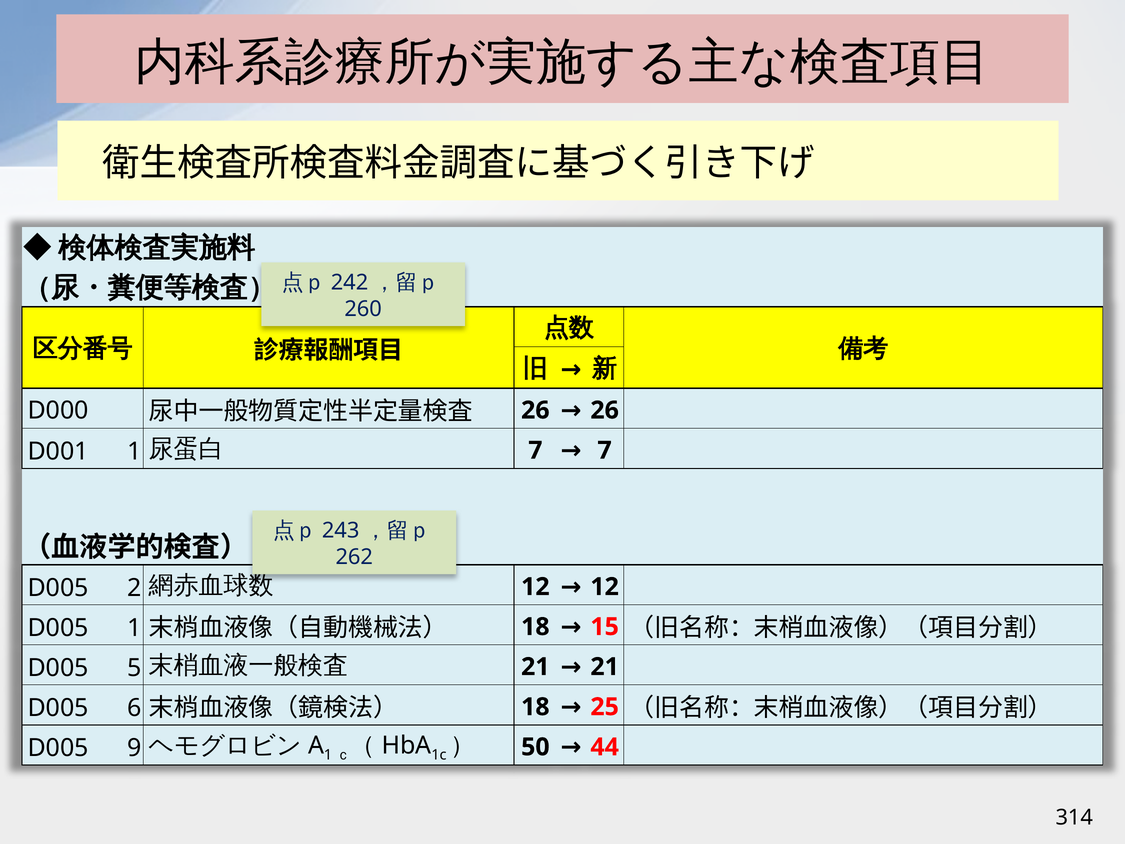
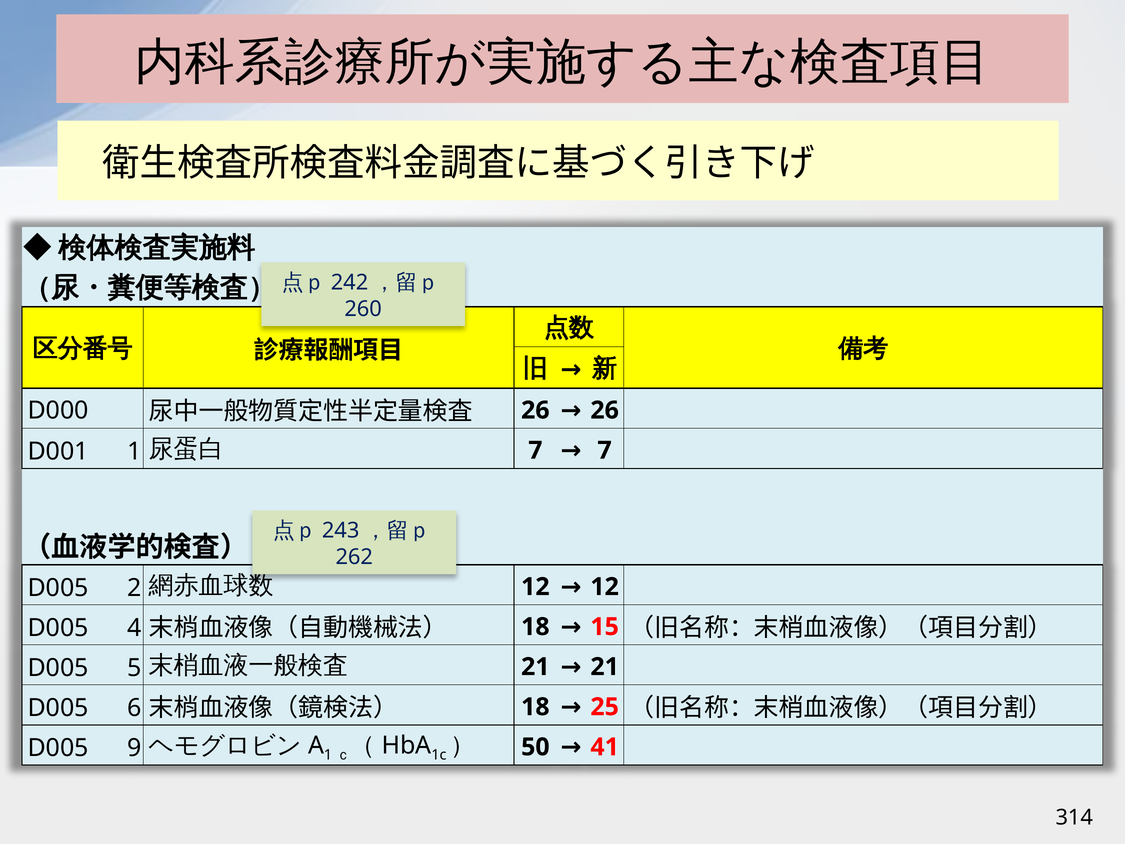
D005 1: 1 -> 4 (135, 628)
44: 44 -> 41 (605, 747)
